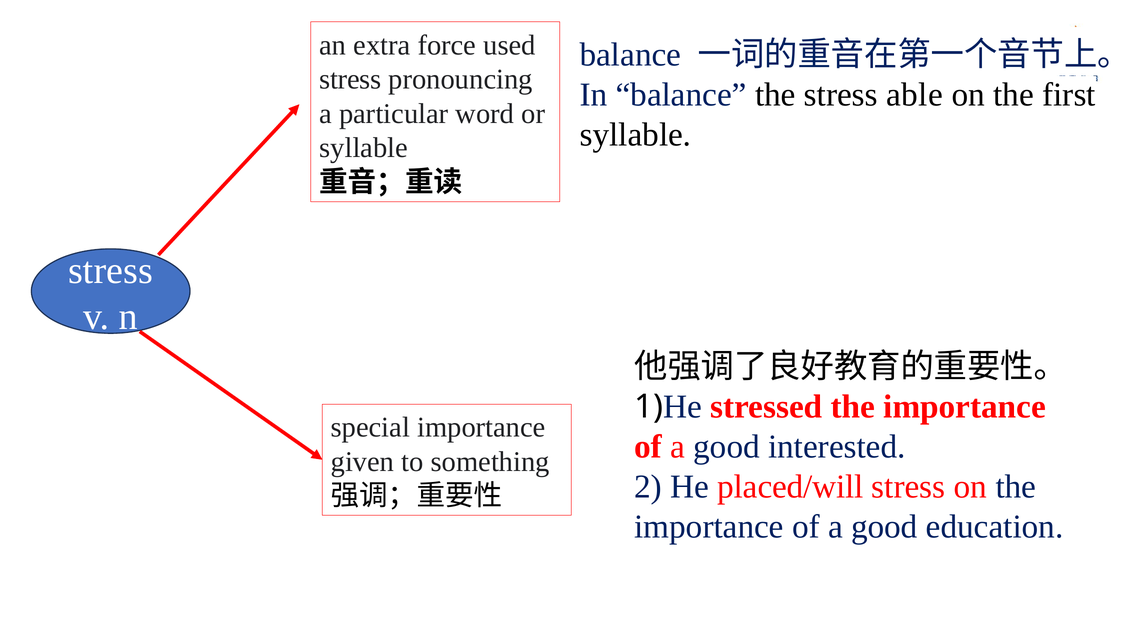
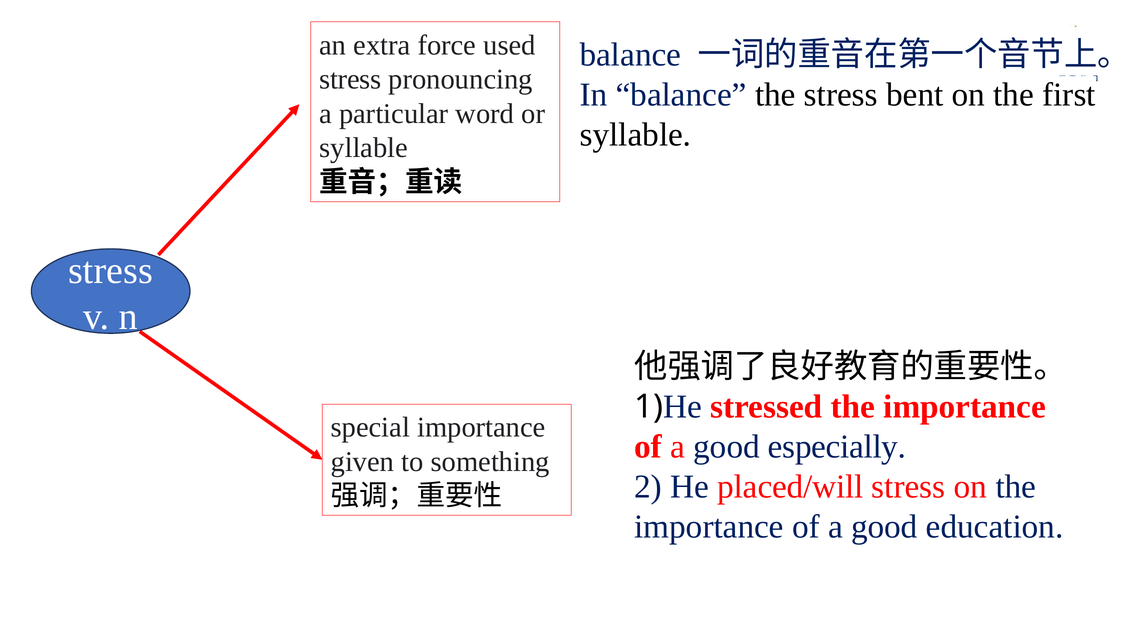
able: able -> bent (915, 95)
interested: interested -> especially (837, 447)
